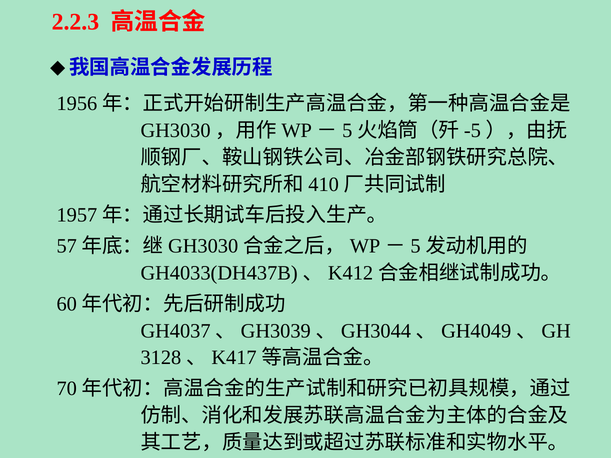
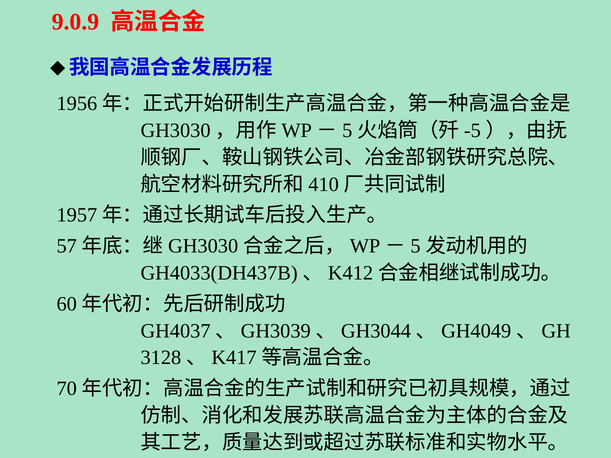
2.2.3: 2.2.3 -> 9.0.9 (75, 22)
